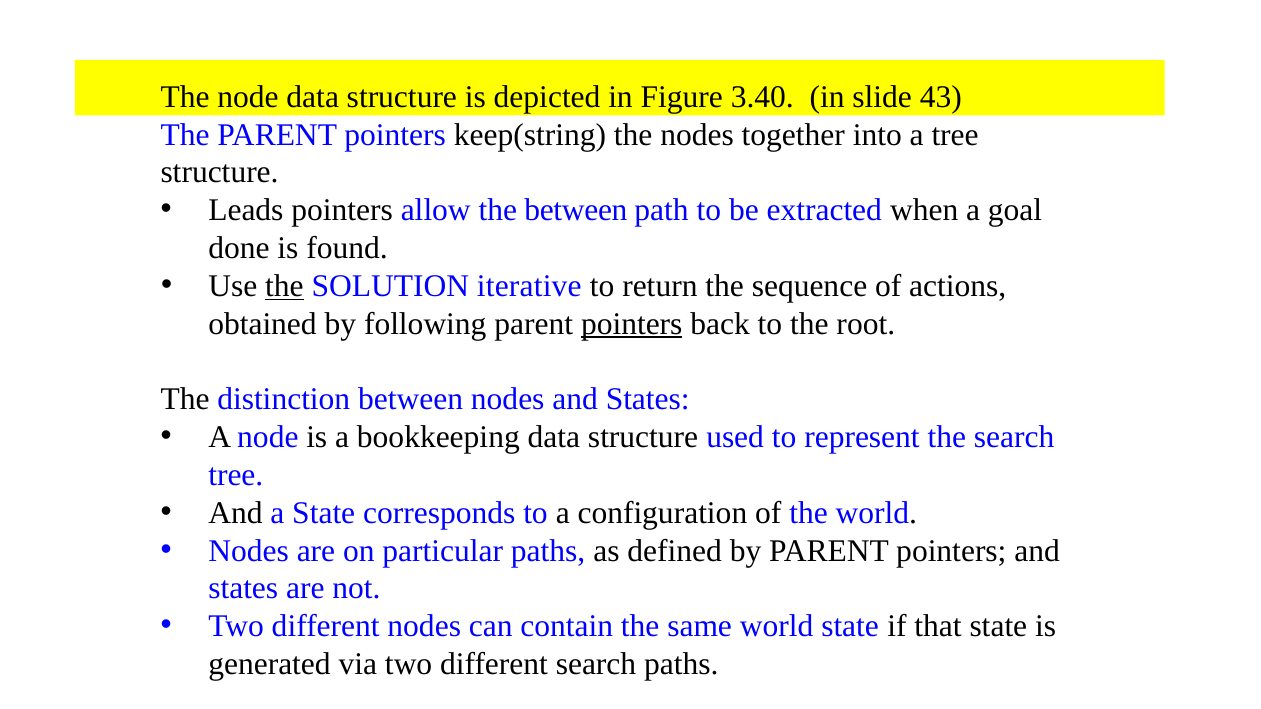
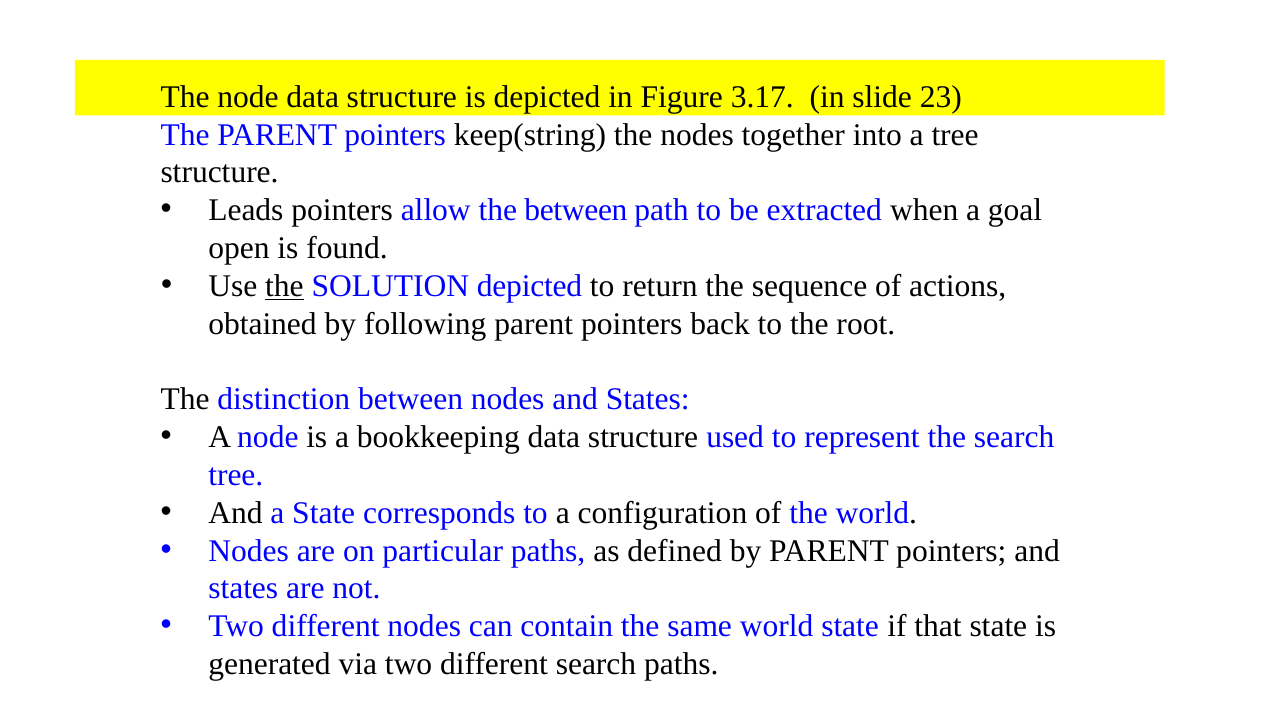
3.40: 3.40 -> 3.17 (762, 97)
43: 43 -> 23 (941, 97)
done: done -> open (239, 248)
SOLUTION iterative: iterative -> depicted (529, 286)
pointers underline: present -> none (632, 324)
